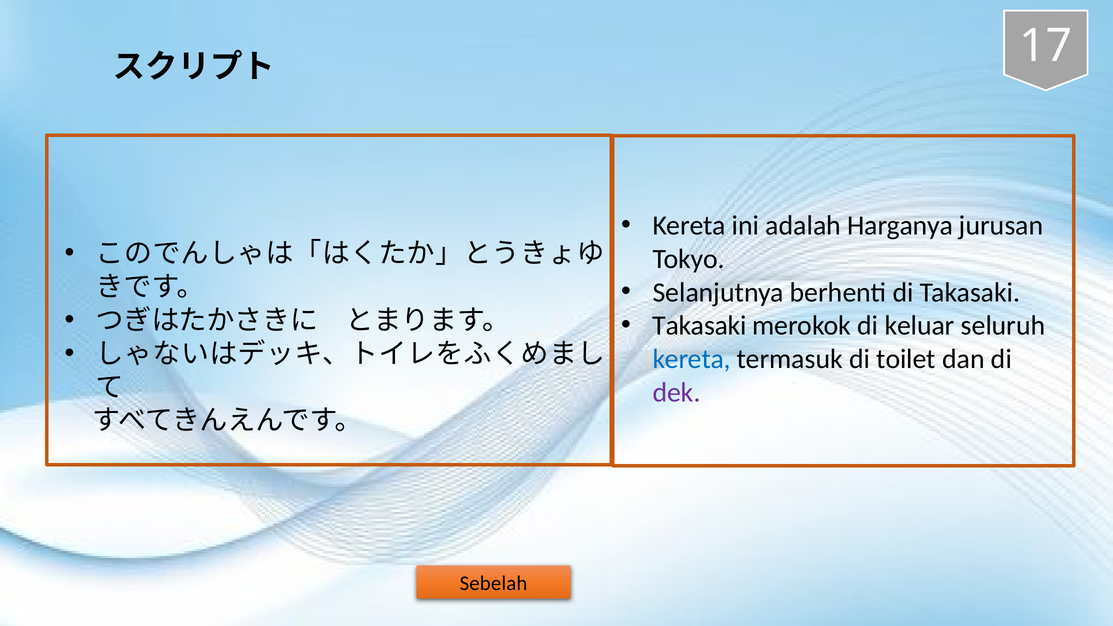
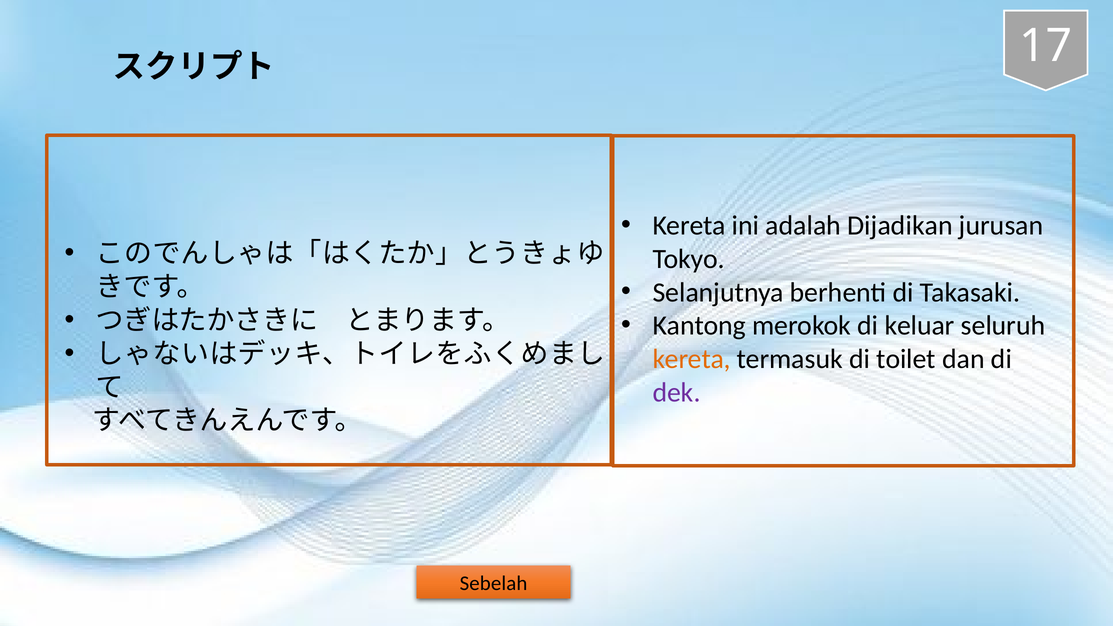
Harganya: Harganya -> Dijadikan (900, 226)
Takasaki: Takasaki -> Kantong (699, 326)
kereta colour: blue -> orange (692, 359)
